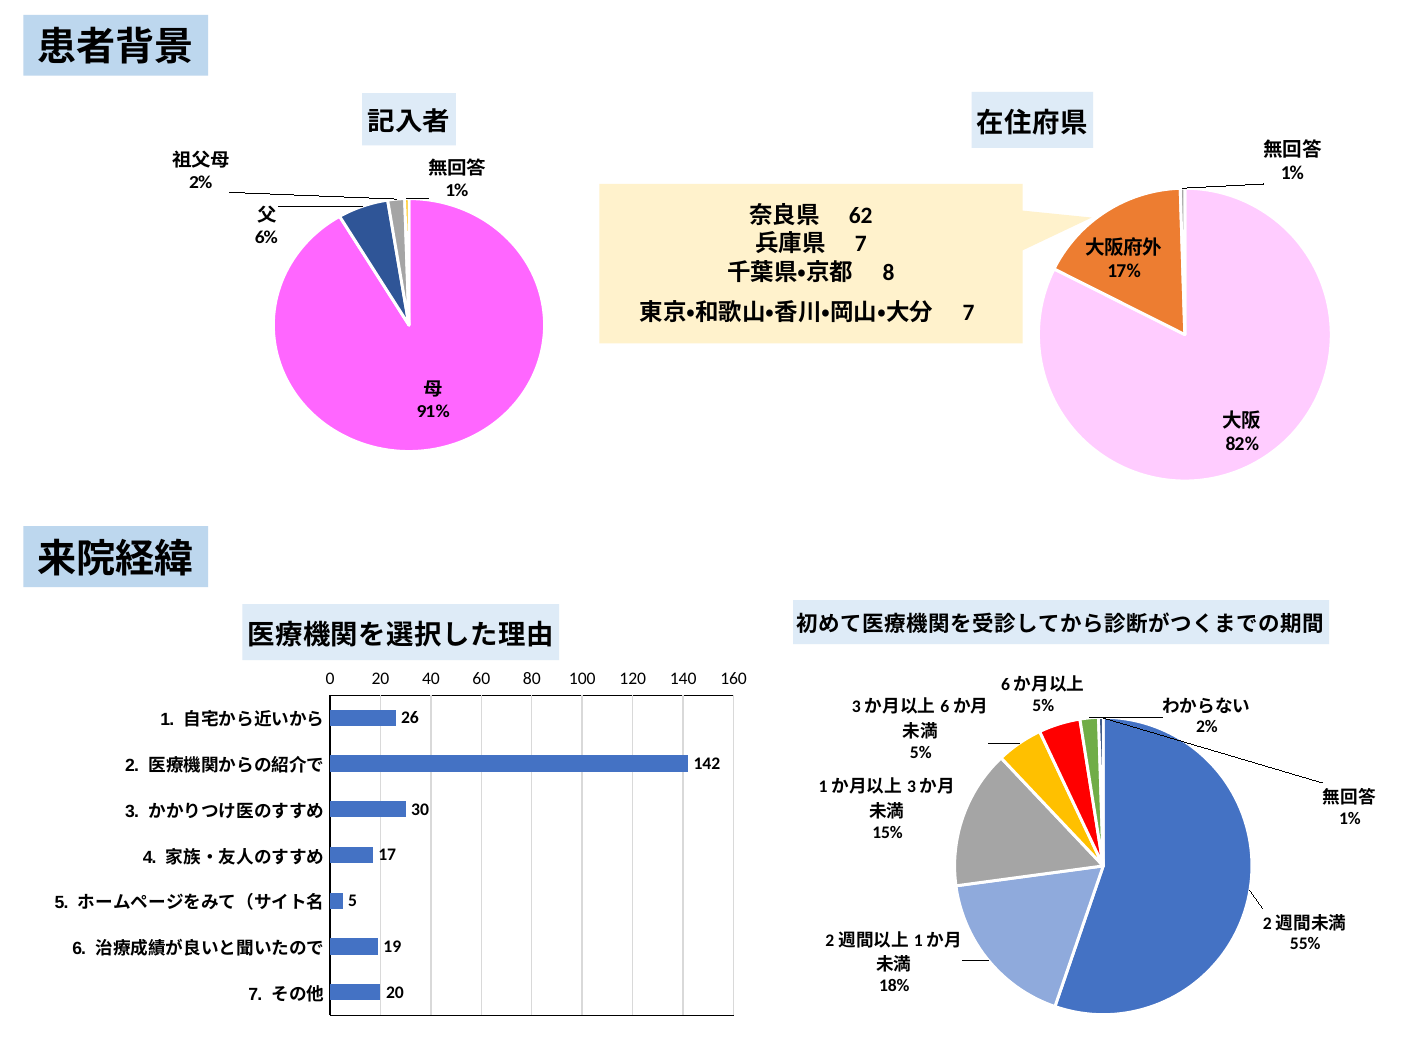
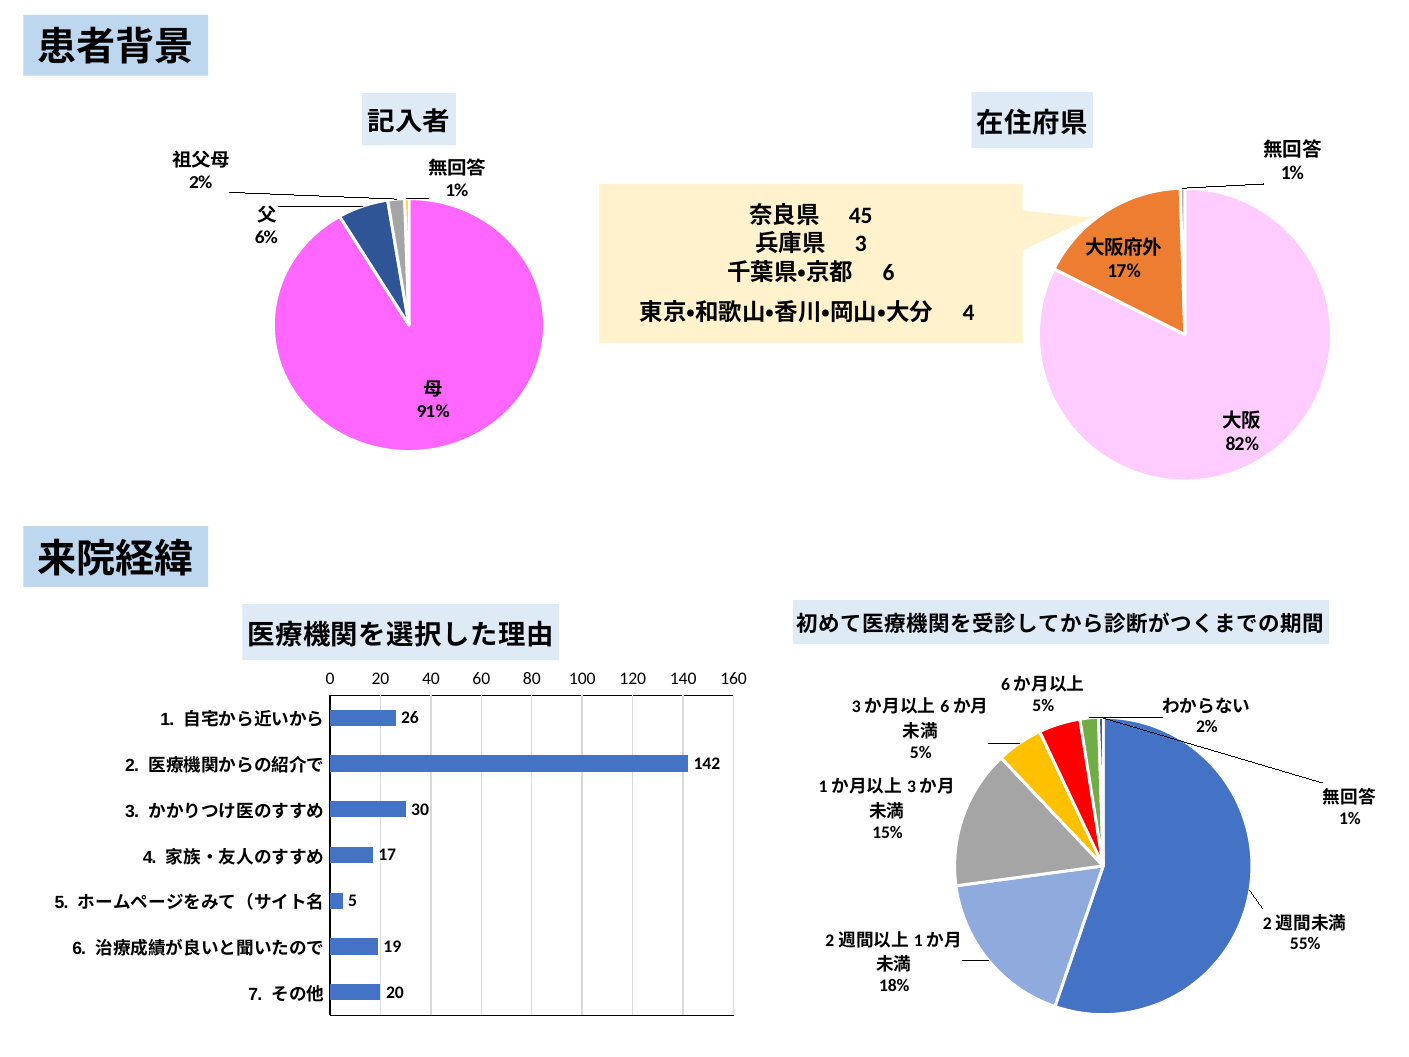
62: 62 -> 45 (861, 216)
7: 7 -> 3 (861, 244)
8: 8 -> 6 (889, 272)
7: 7 -> 4 (968, 312)
